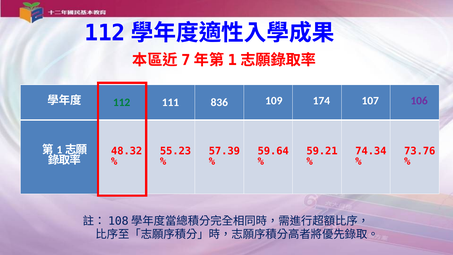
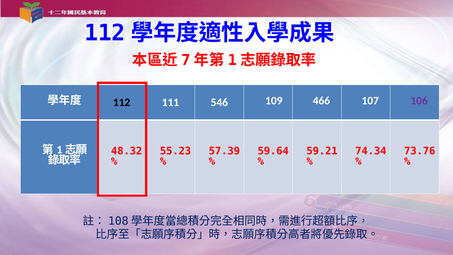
112 colour: green -> black (122, 102)
836: 836 -> 546 (219, 102)
174: 174 -> 466 (321, 101)
